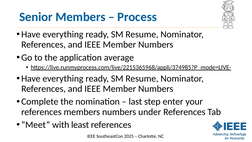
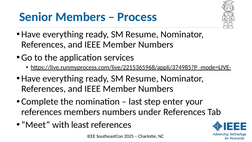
average: average -> services (119, 57)
